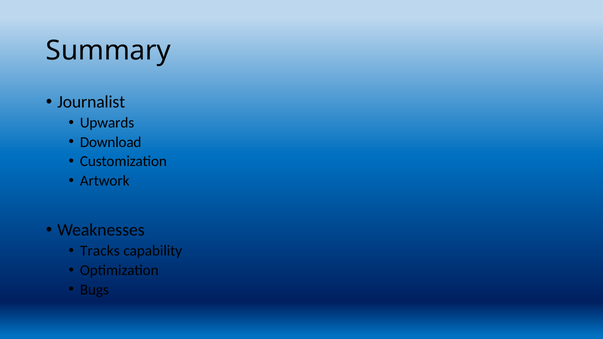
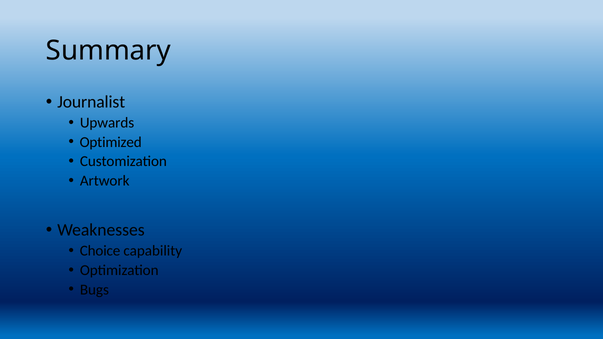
Download: Download -> Optimized (111, 142)
Tracks: Tracks -> Choice (100, 251)
